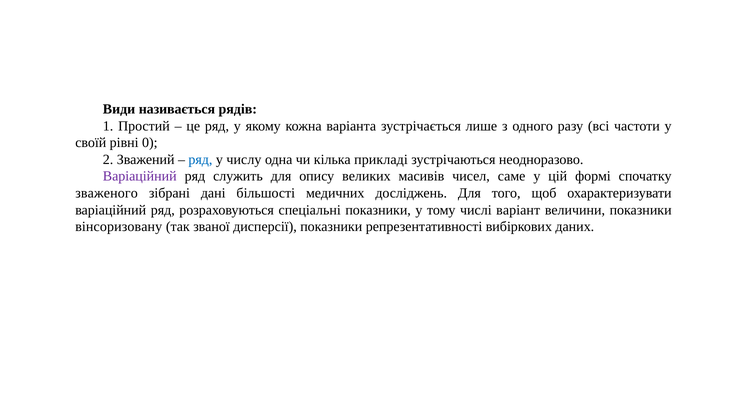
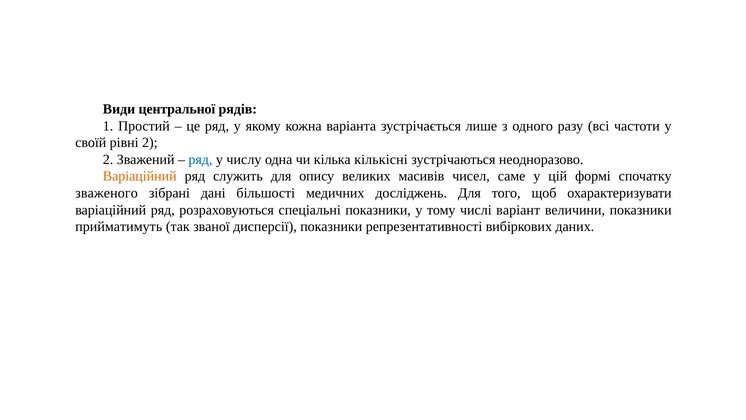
називається: називається -> центральної (177, 109)
рівні 0: 0 -> 2 (150, 143)
прикладі: прикладі -> кількісні (381, 159)
Варіаційний colour: purple -> orange (140, 176)
вінсоризовану: вінсоризовану -> прийматимуть (119, 227)
